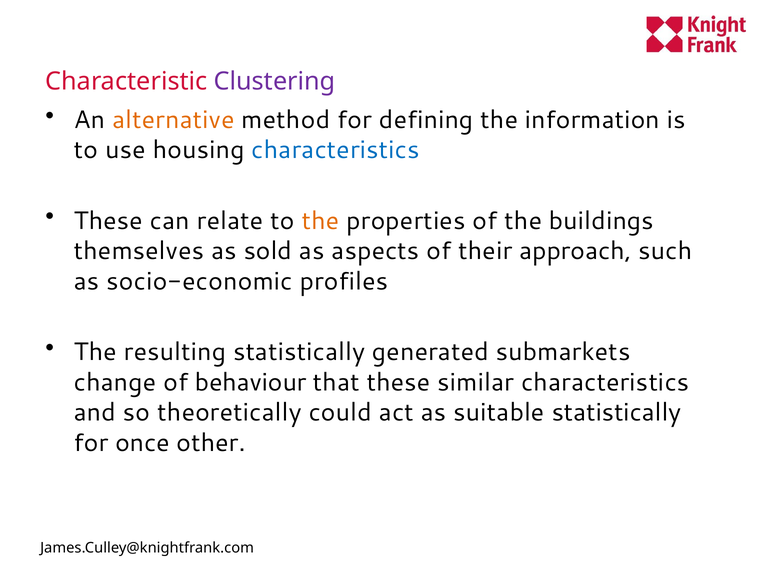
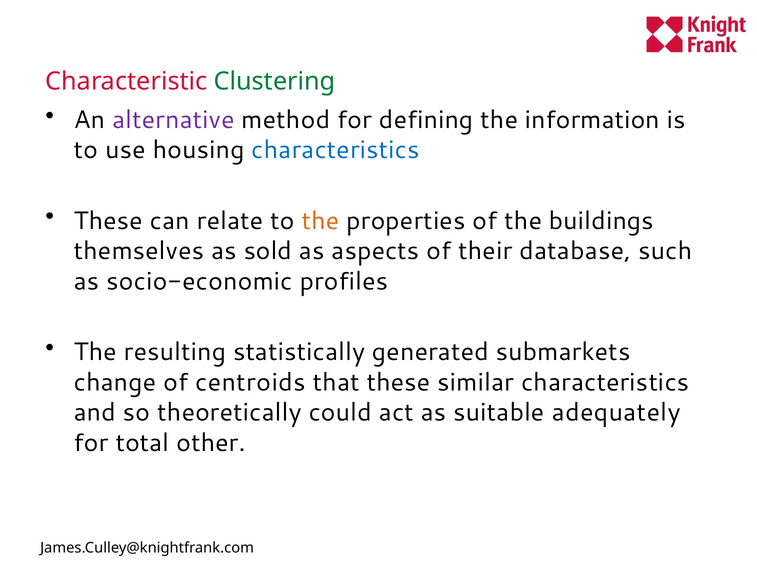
Clustering colour: purple -> green (275, 81)
alternative colour: orange -> purple (173, 120)
approach: approach -> database (575, 251)
behaviour: behaviour -> centroids (251, 382)
suitable statistically: statistically -> adequately (616, 412)
once: once -> total (142, 443)
